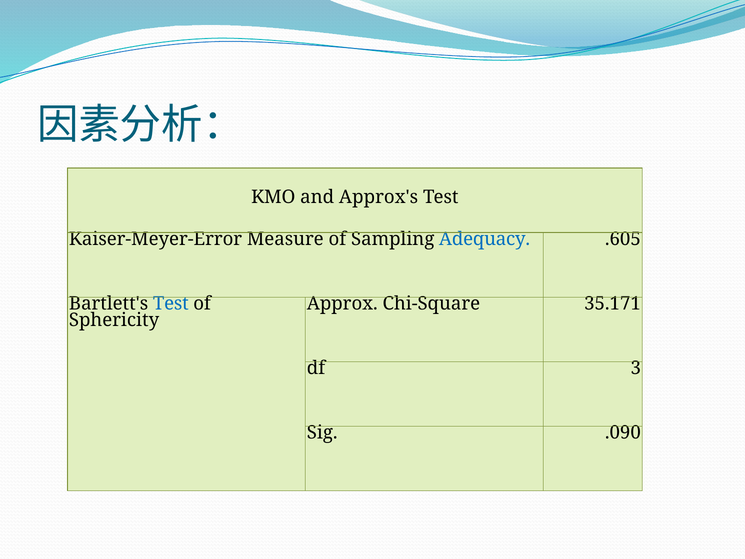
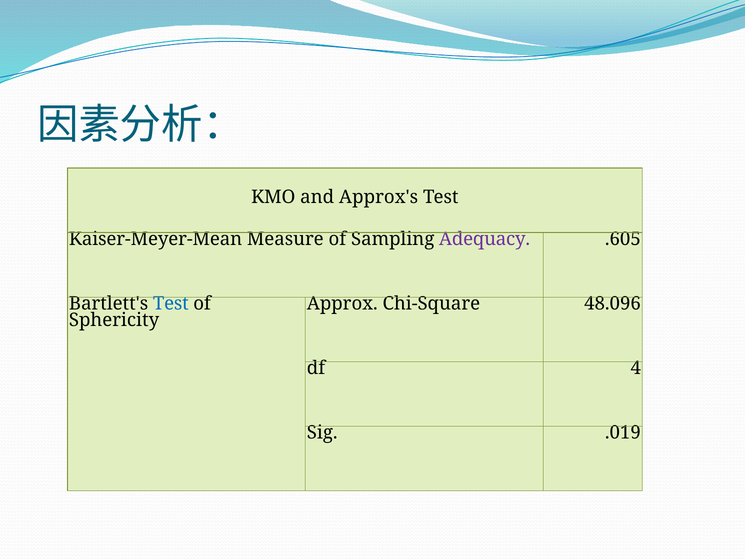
Kaiser-Meyer-Error: Kaiser-Meyer-Error -> Kaiser-Meyer-Mean (156, 239)
Adequacy colour: blue -> purple (484, 239)
35.171: 35.171 -> 48.096 (613, 303)
3: 3 -> 4 (636, 368)
.090: .090 -> .019 (623, 432)
